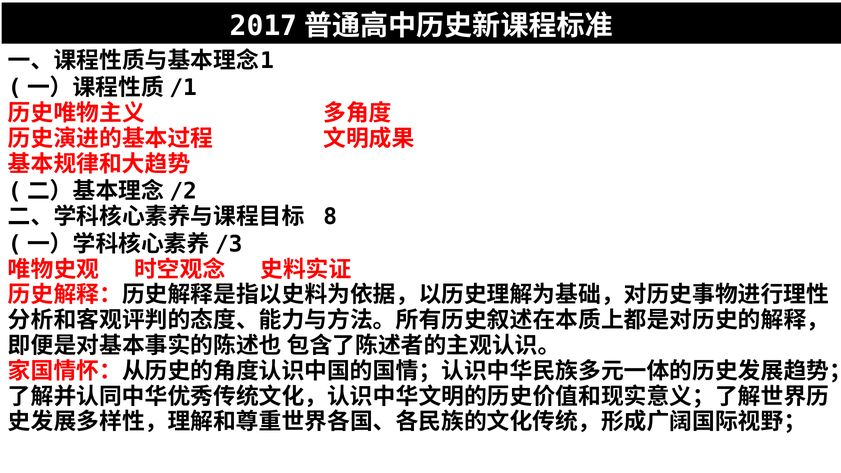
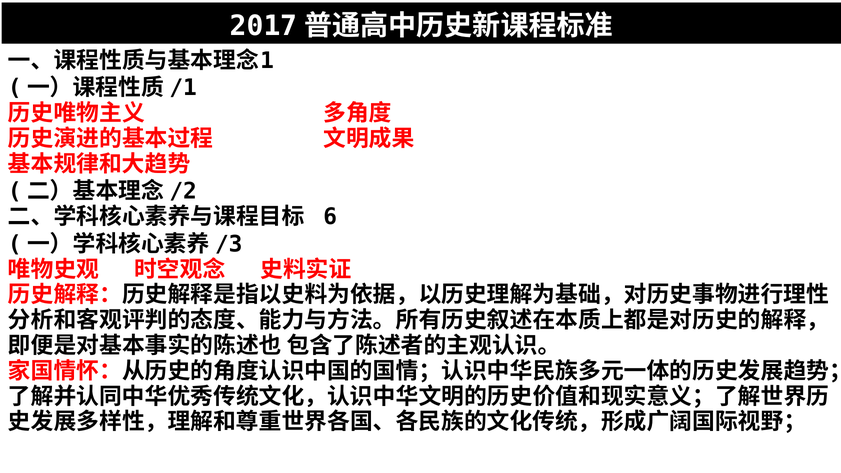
8: 8 -> 6 (330, 217)
